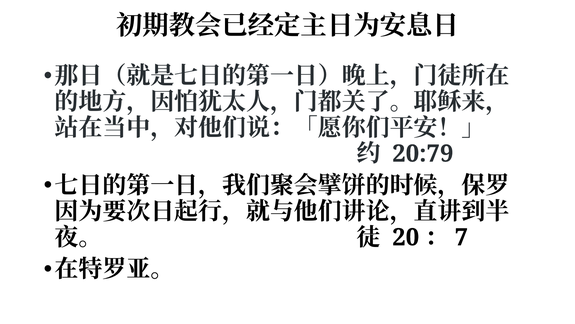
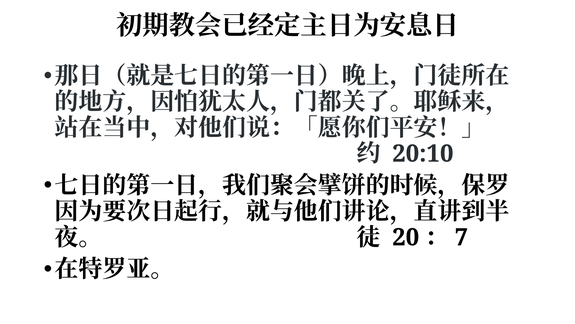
20:79: 20:79 -> 20:10 (423, 153)
